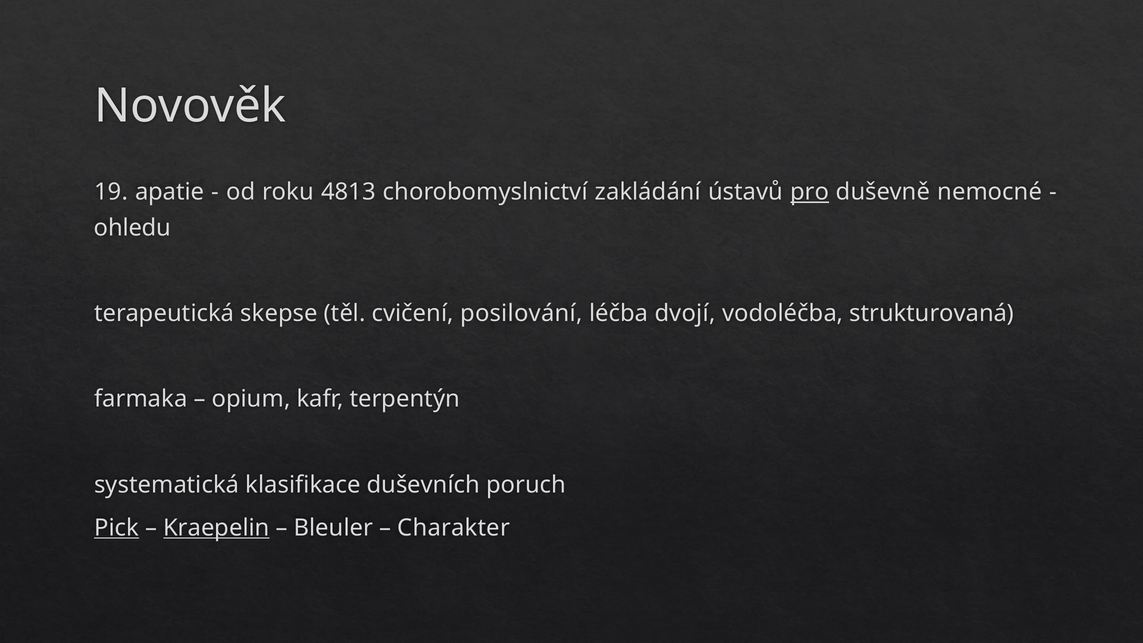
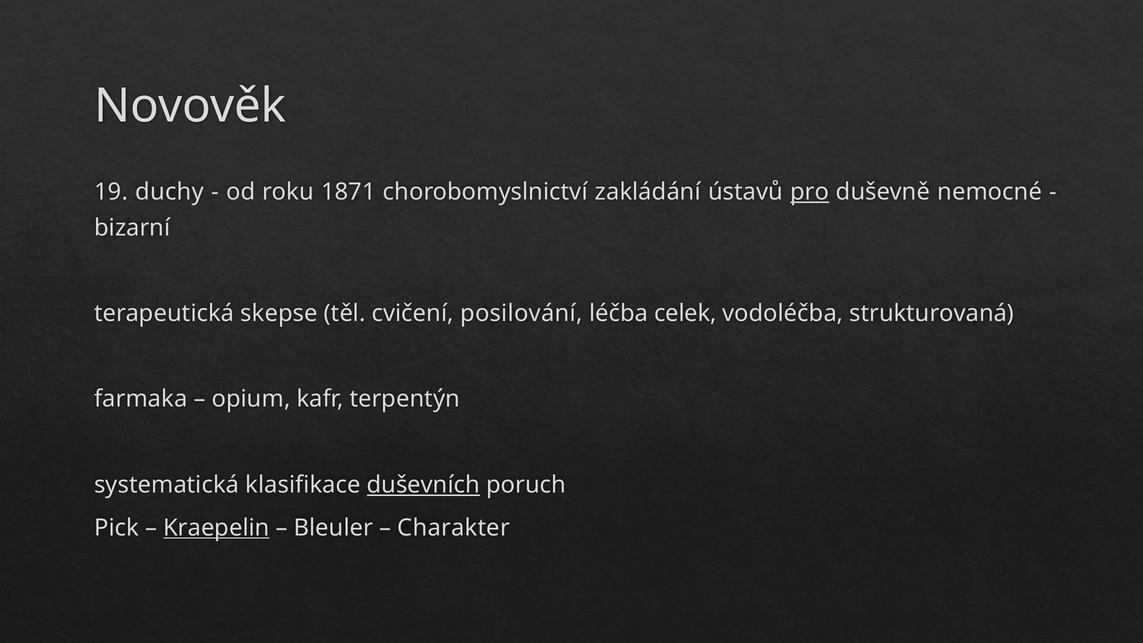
apatie: apatie -> duchy (169, 192)
4813: 4813 -> 1871 (348, 192)
ohledu: ohledu -> bizarní (132, 228)
dvojí: dvojí -> celek (685, 313)
duševních underline: none -> present (423, 485)
Pick underline: present -> none (117, 528)
